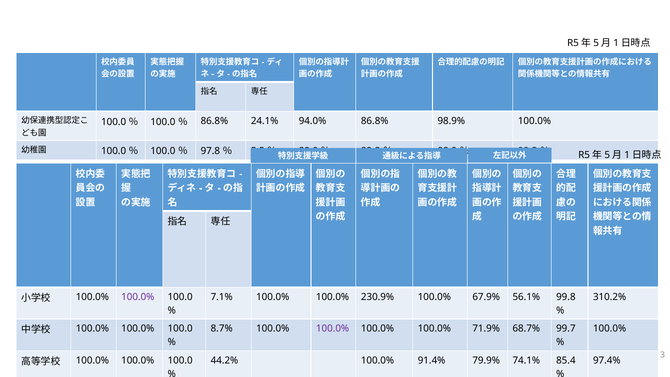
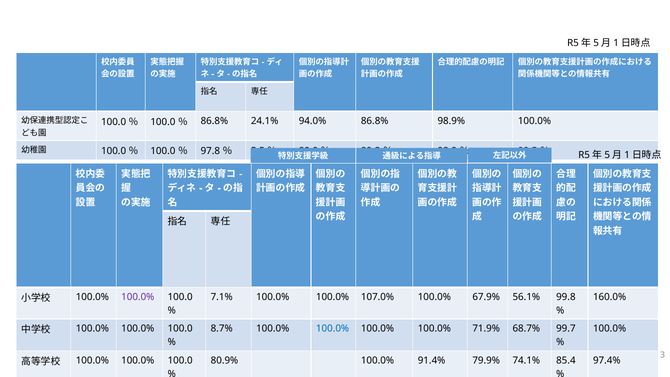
230.9%: 230.9% -> 107.0% (378, 297)
310.2%: 310.2% -> 160.0% (610, 297)
100.0% colour: purple -> blue (333, 329)
44.2%: 44.2% -> 80.9% (224, 360)
